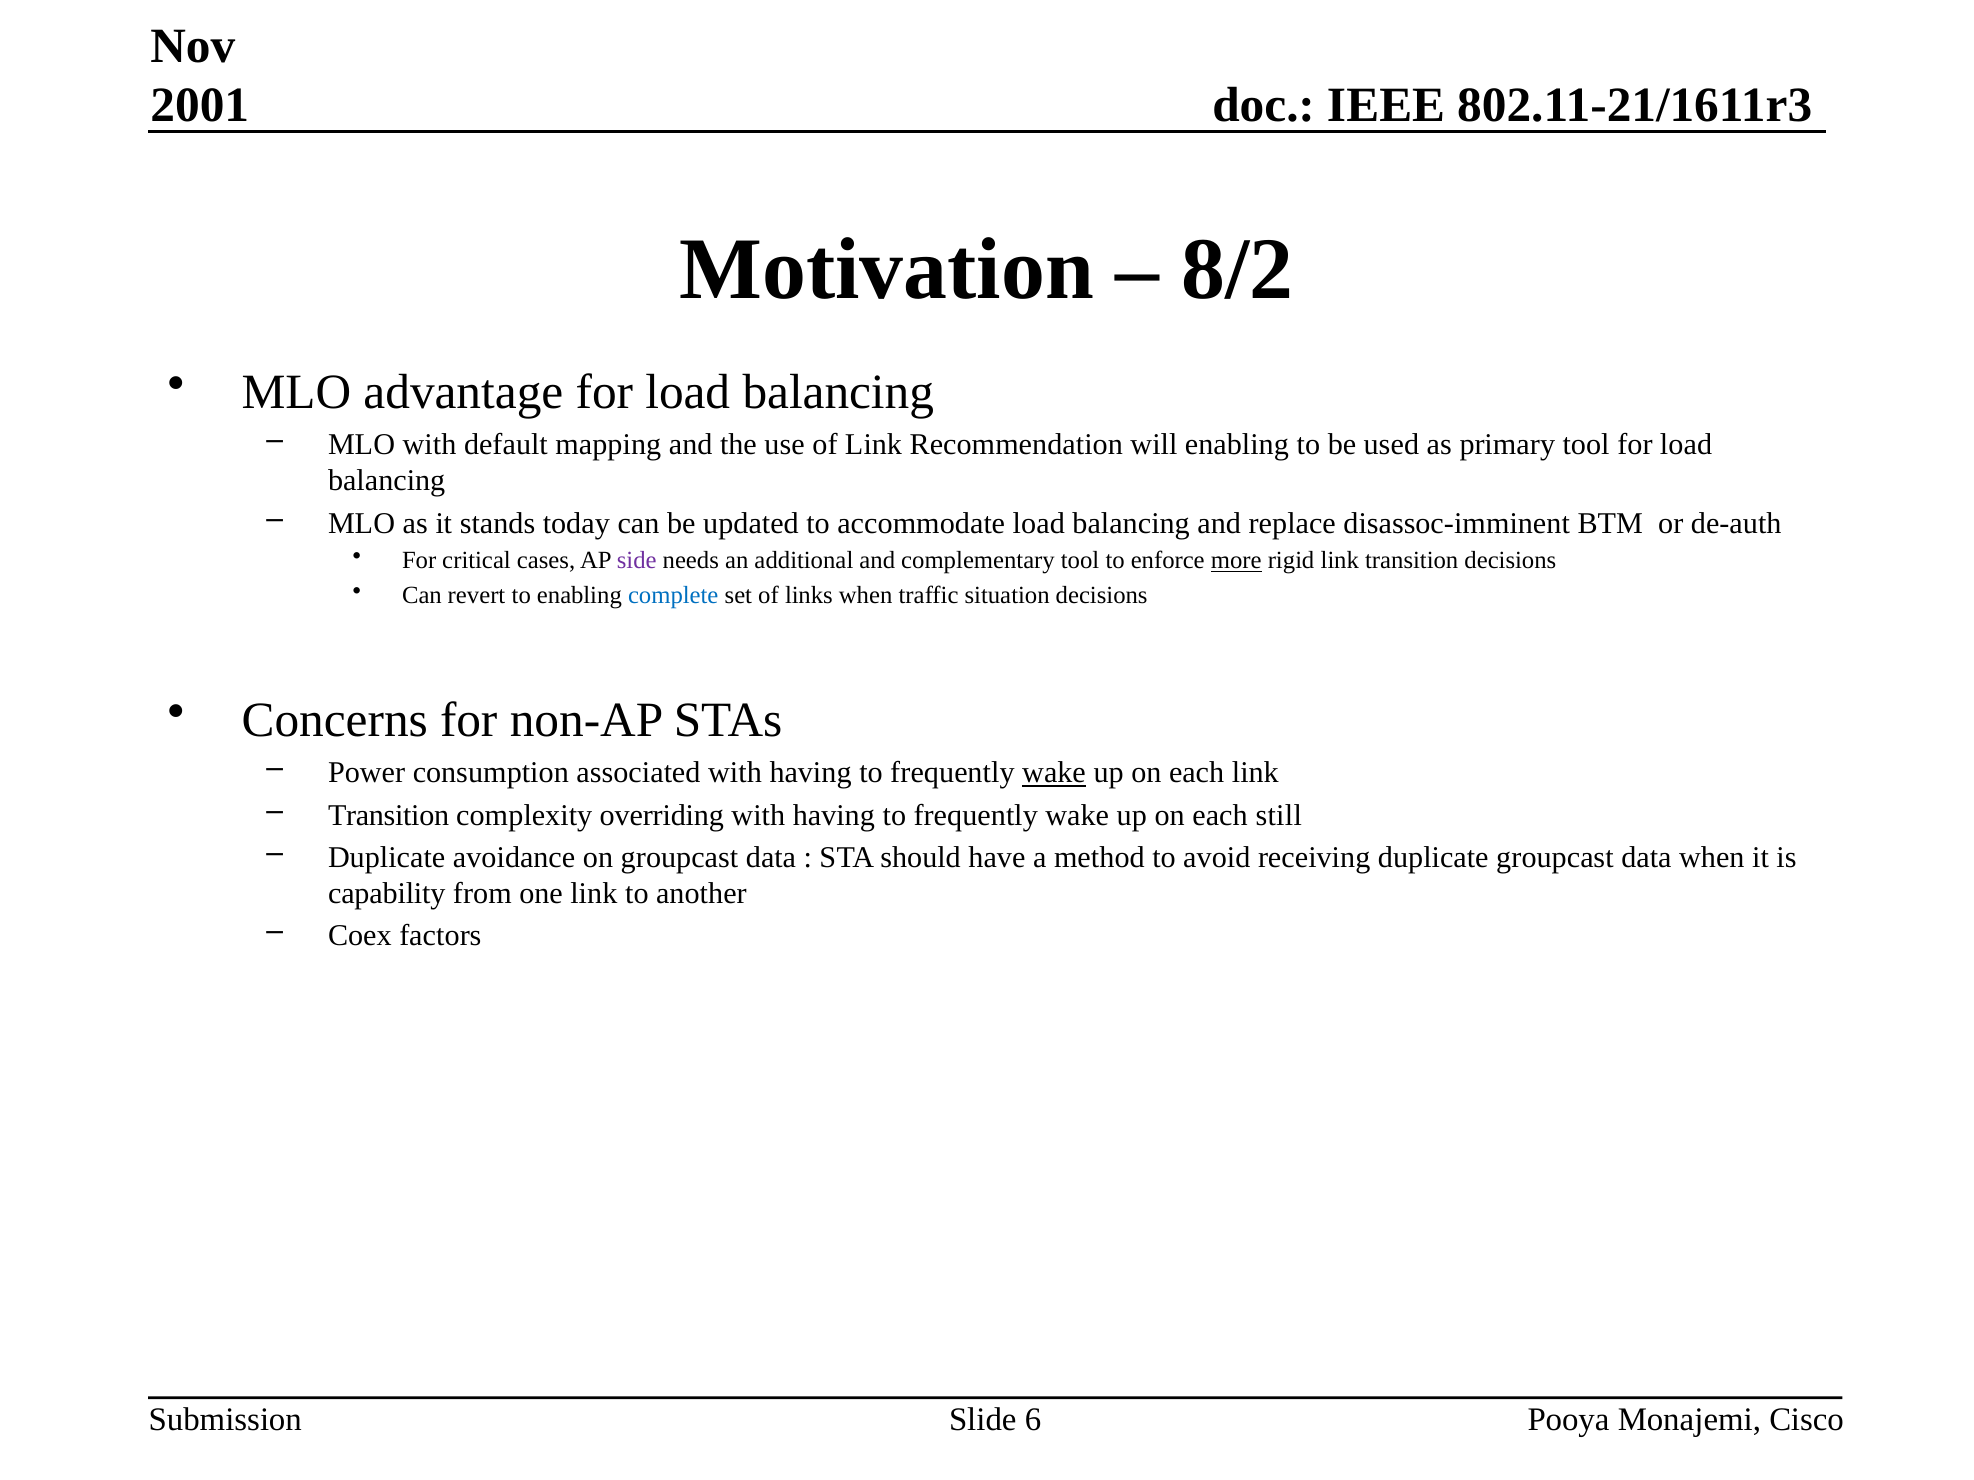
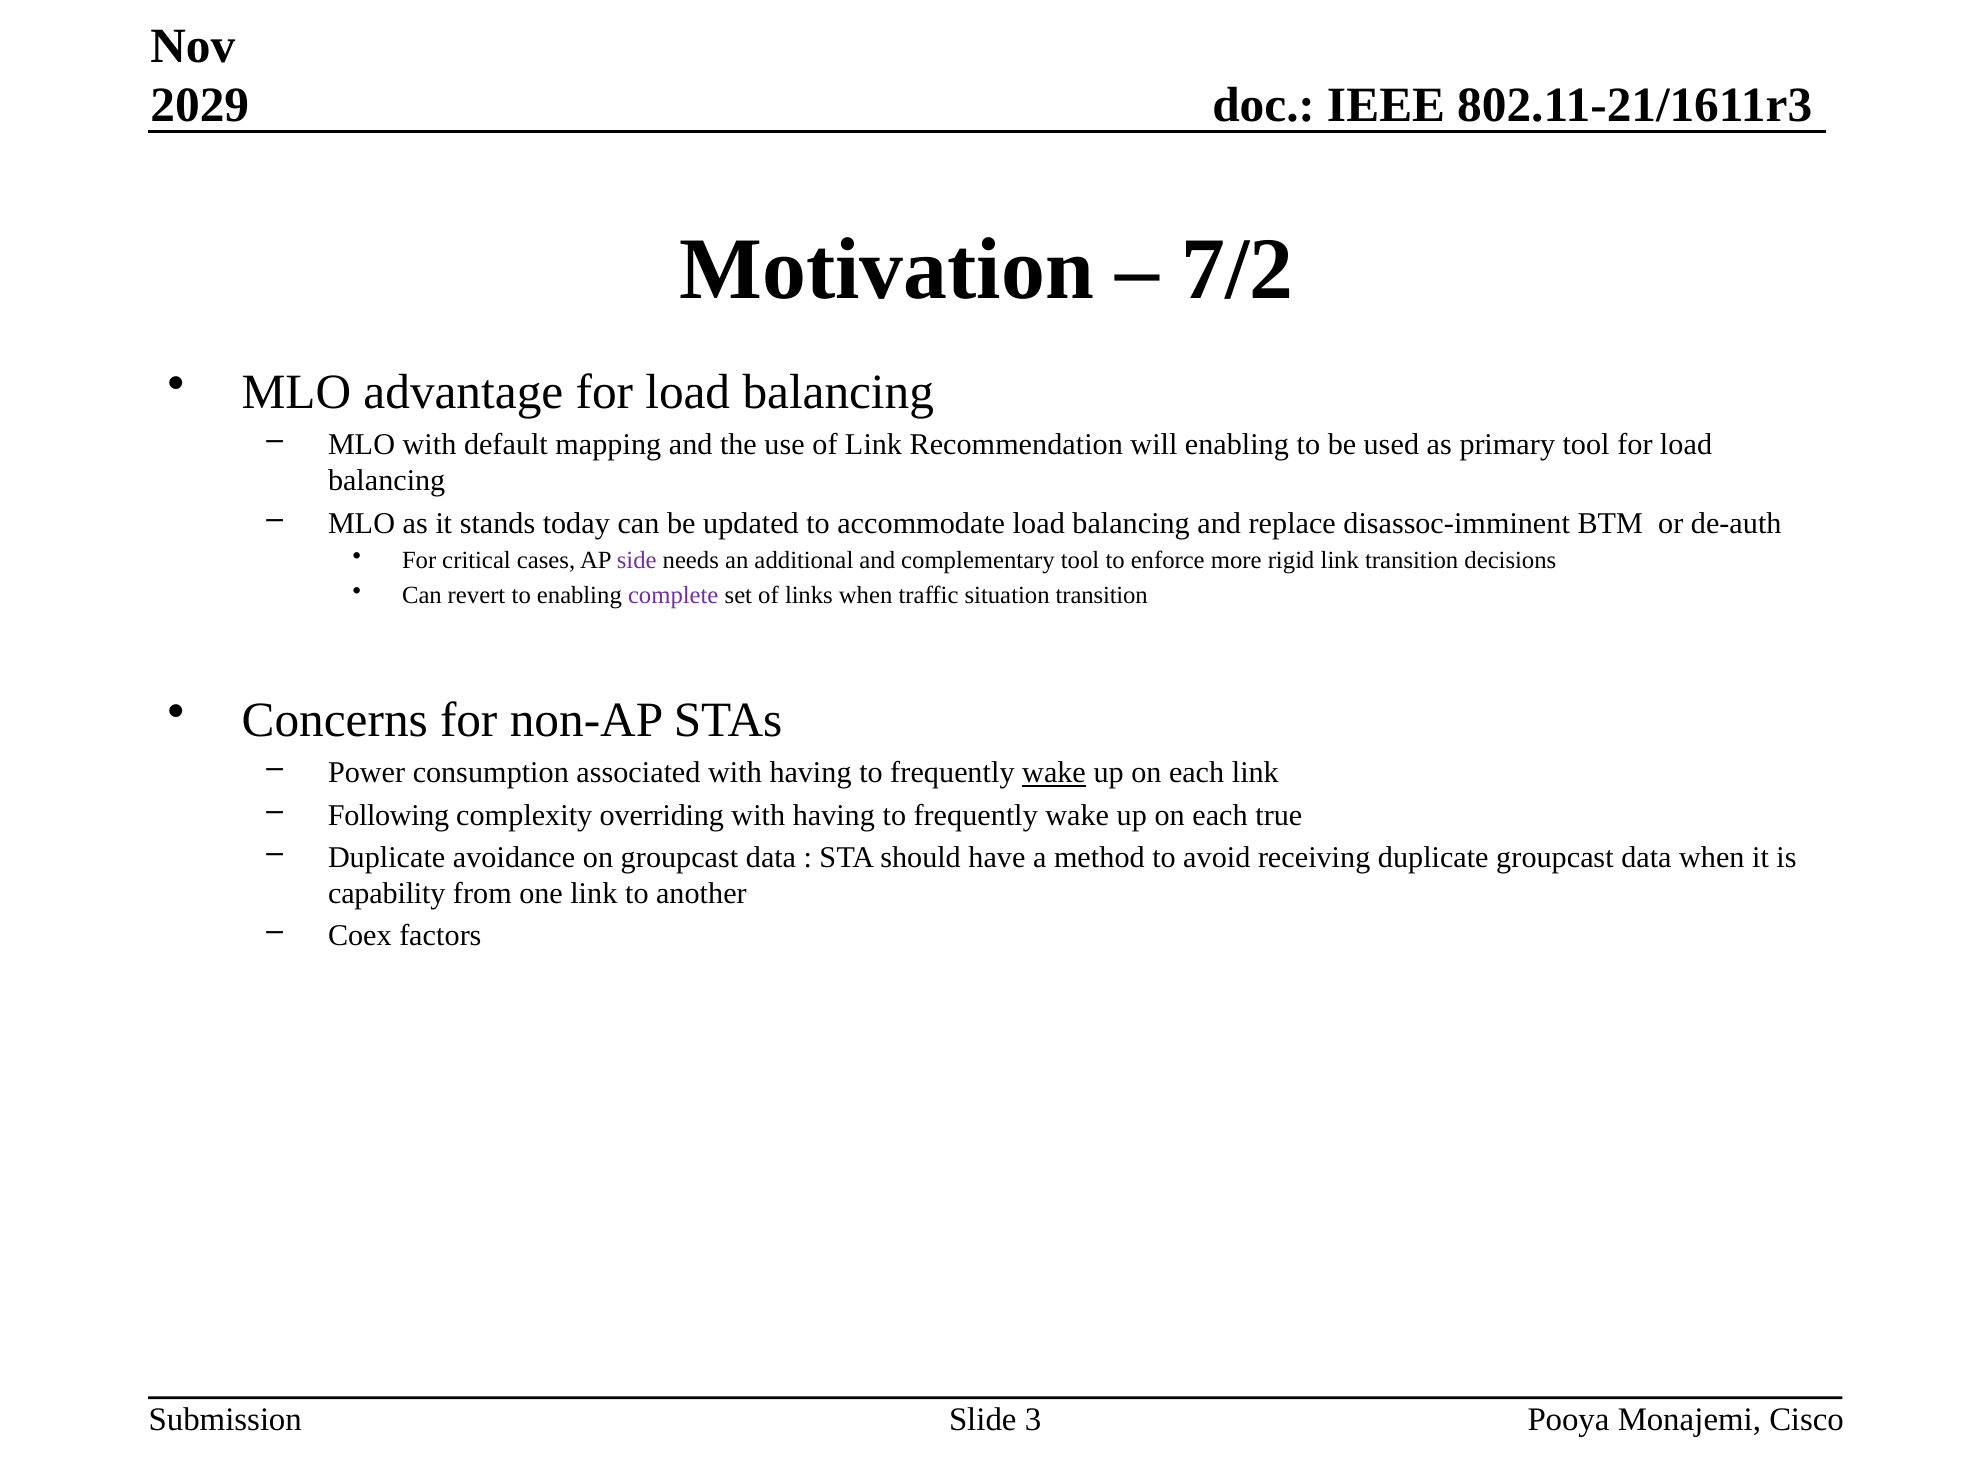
2001: 2001 -> 2029 (200, 105)
8/2: 8/2 -> 7/2 (1238, 269)
more underline: present -> none (1236, 561)
complete colour: blue -> purple (673, 596)
situation decisions: decisions -> transition (1102, 596)
Transition: Transition -> Following (389, 815)
still: still -> true (1279, 815)
6: 6 -> 3 (1033, 1420)
